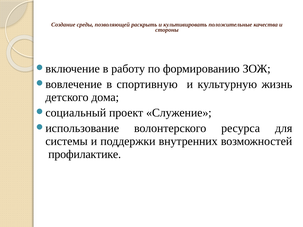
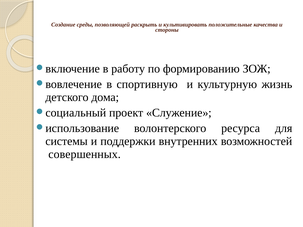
профилактике: профилактике -> совершенных (85, 155)
